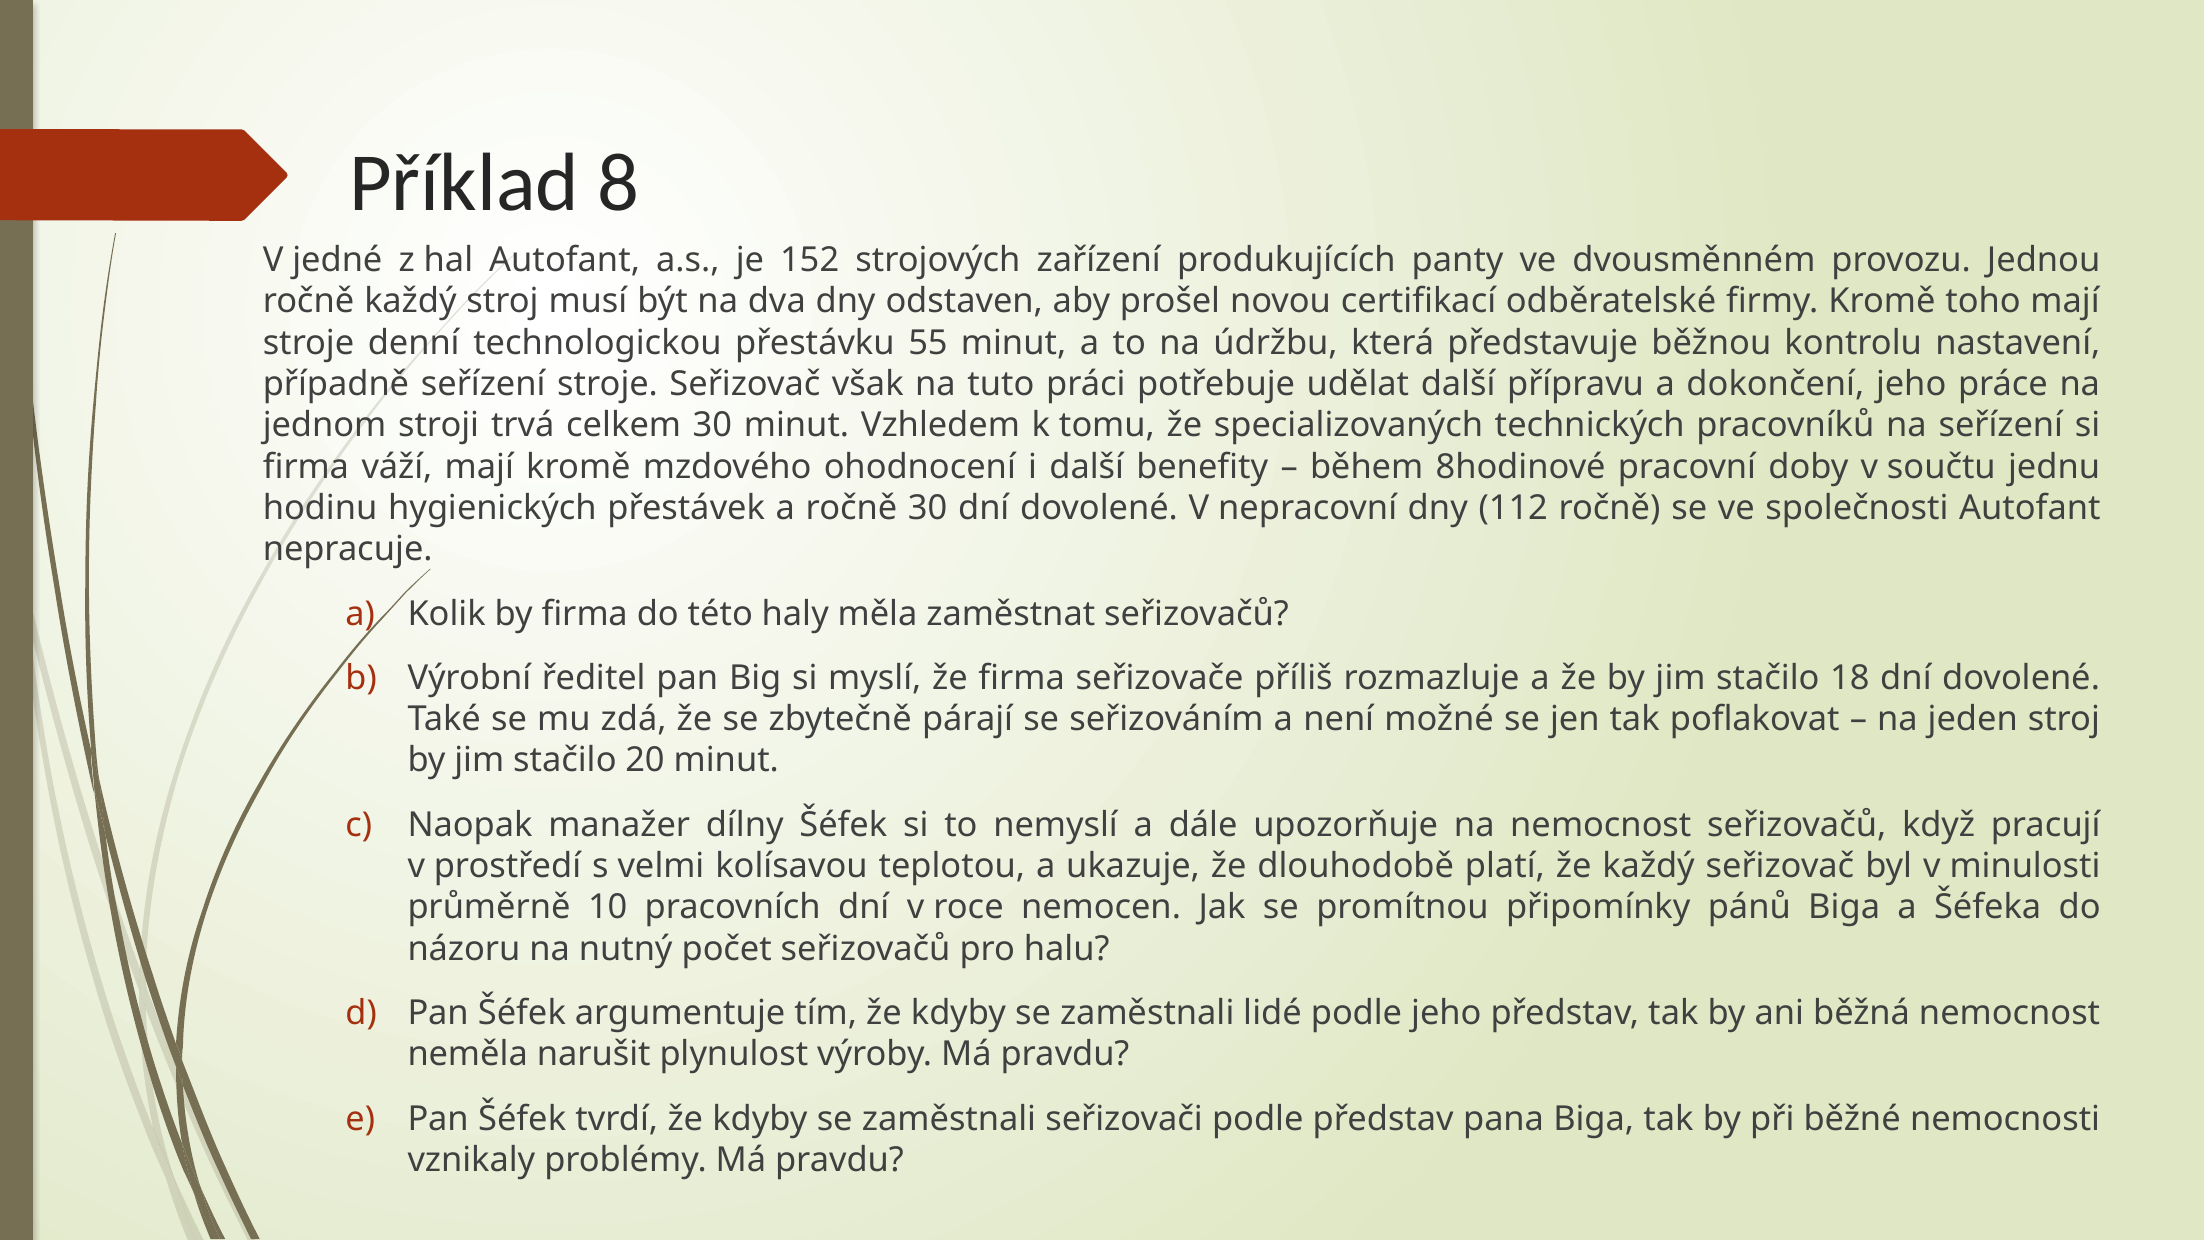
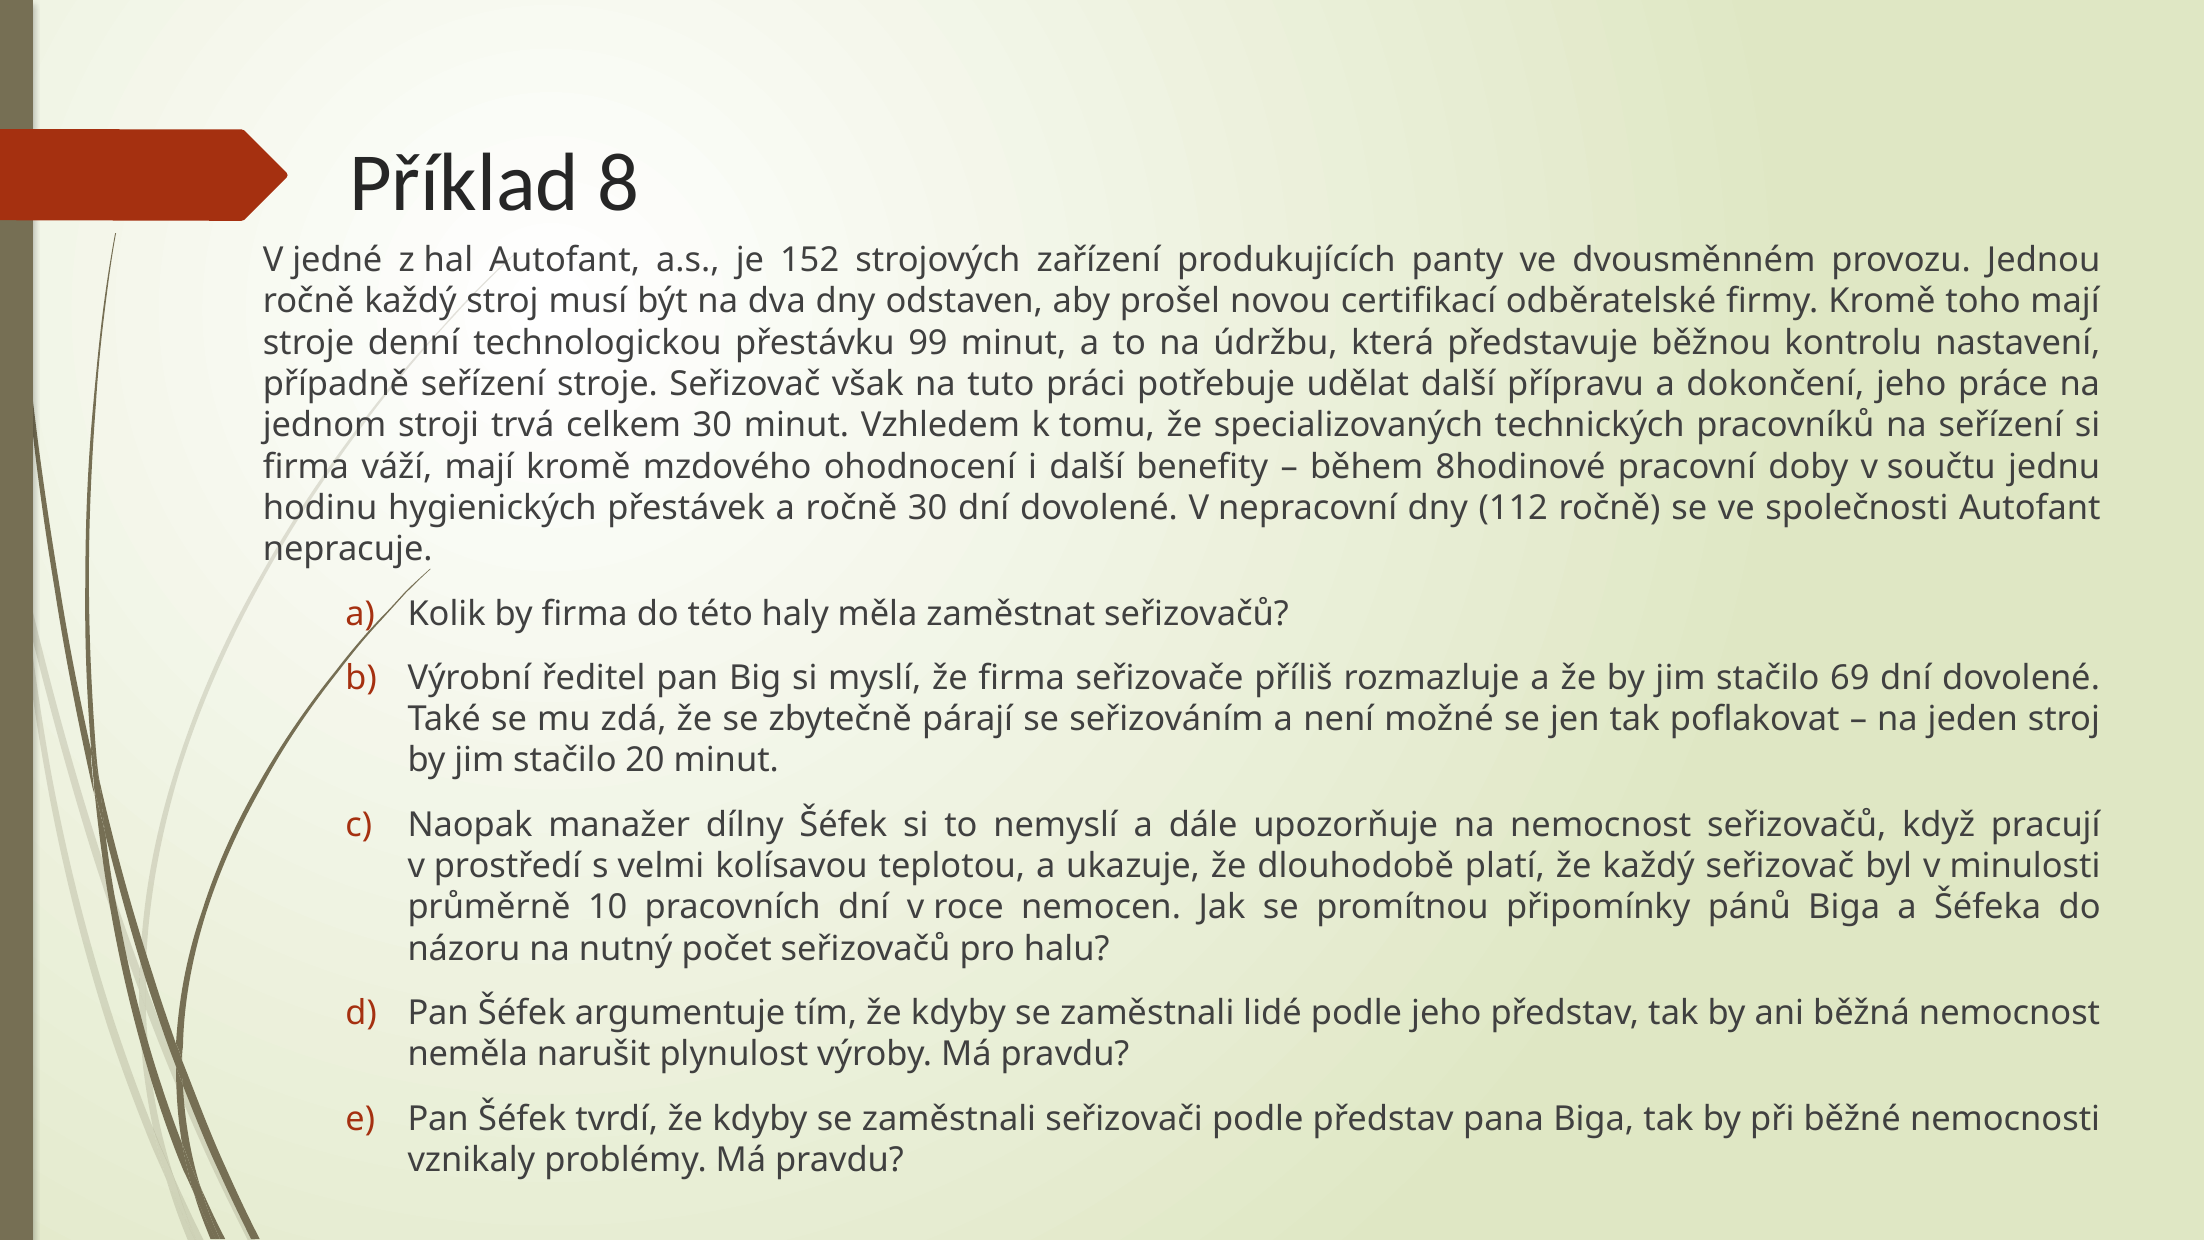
55: 55 -> 99 (928, 343)
18: 18 -> 69 (1850, 678)
